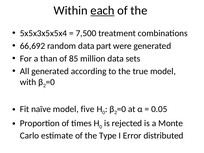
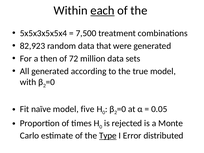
66,692: 66,692 -> 82,923 (33, 46)
part: part -> that (104, 46)
than: than -> then (49, 59)
85: 85 -> 72 (74, 59)
Type underline: none -> present (108, 136)
